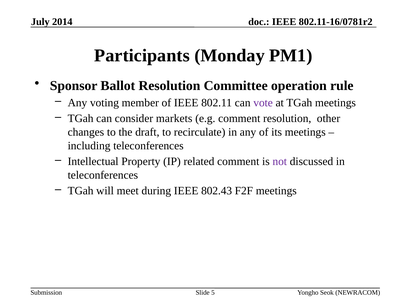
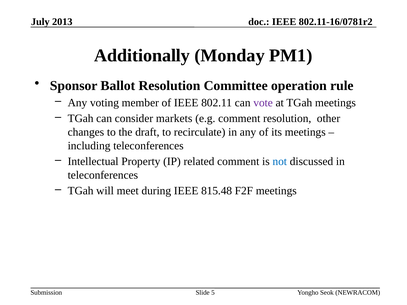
2014: 2014 -> 2013 (62, 22)
Participants: Participants -> Additionally (142, 56)
not colour: purple -> blue (280, 162)
802.43: 802.43 -> 815.48 (217, 191)
